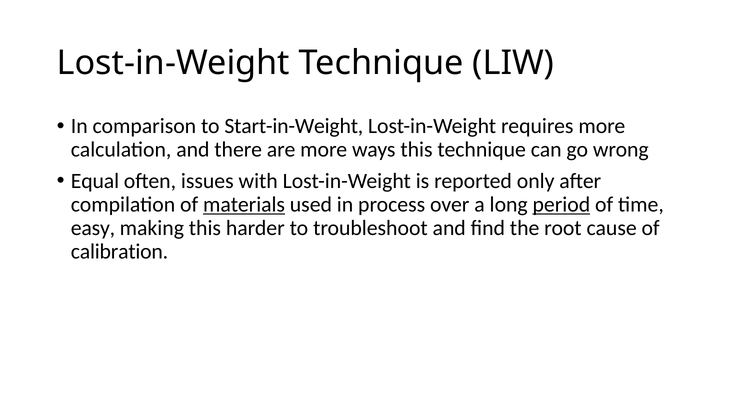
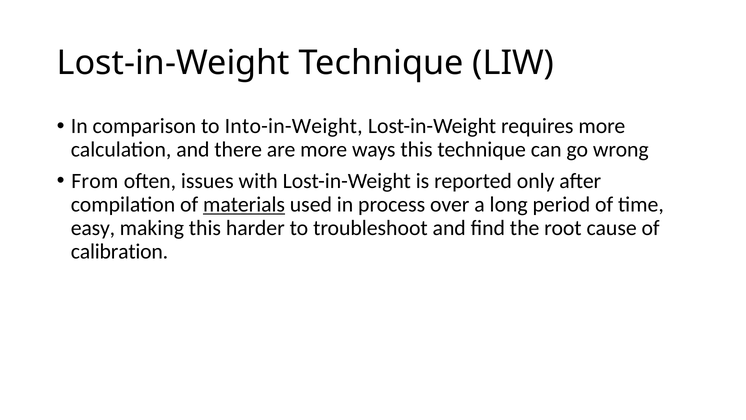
Start-in-Weight: Start-in-Weight -> Into-in-Weight (294, 126)
Equal: Equal -> From (95, 181)
period underline: present -> none (561, 204)
